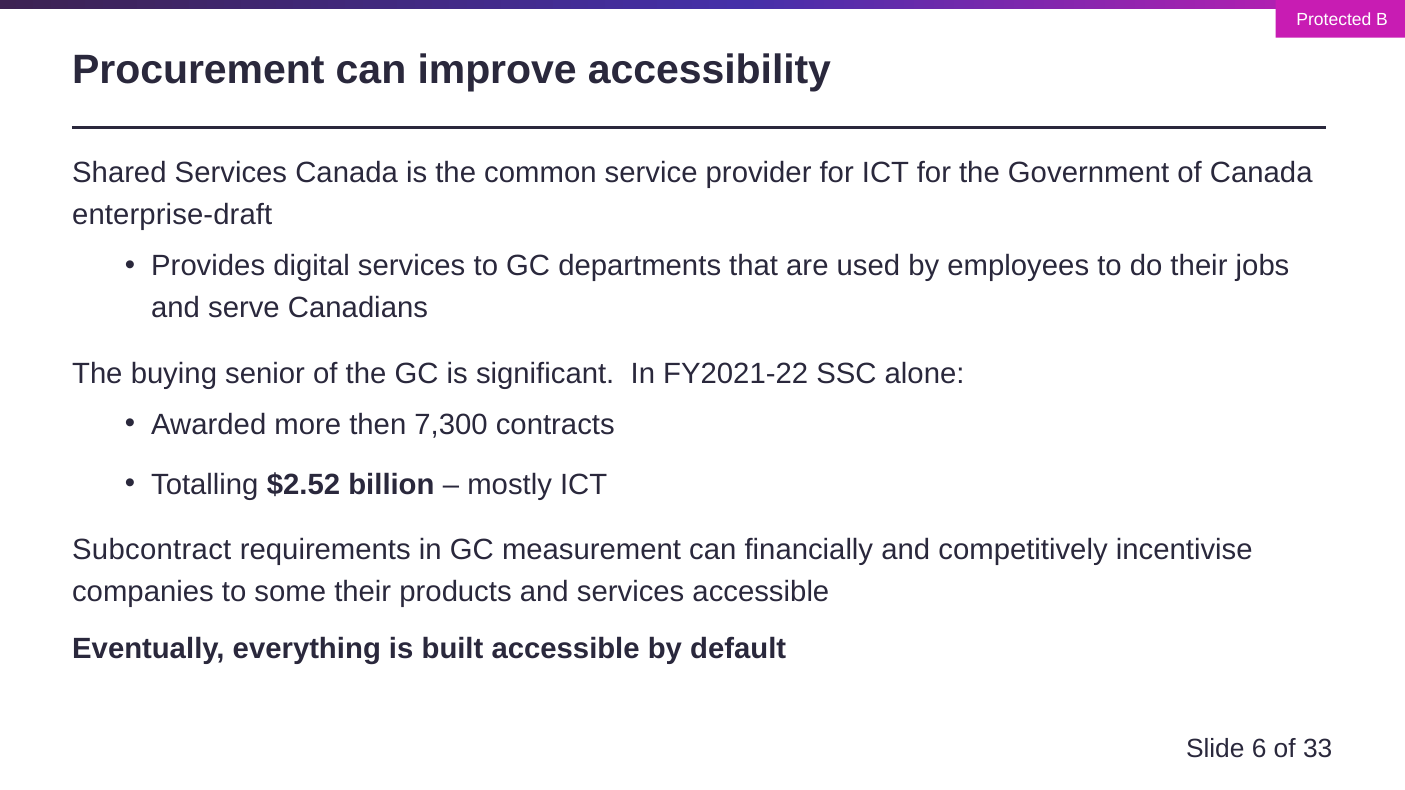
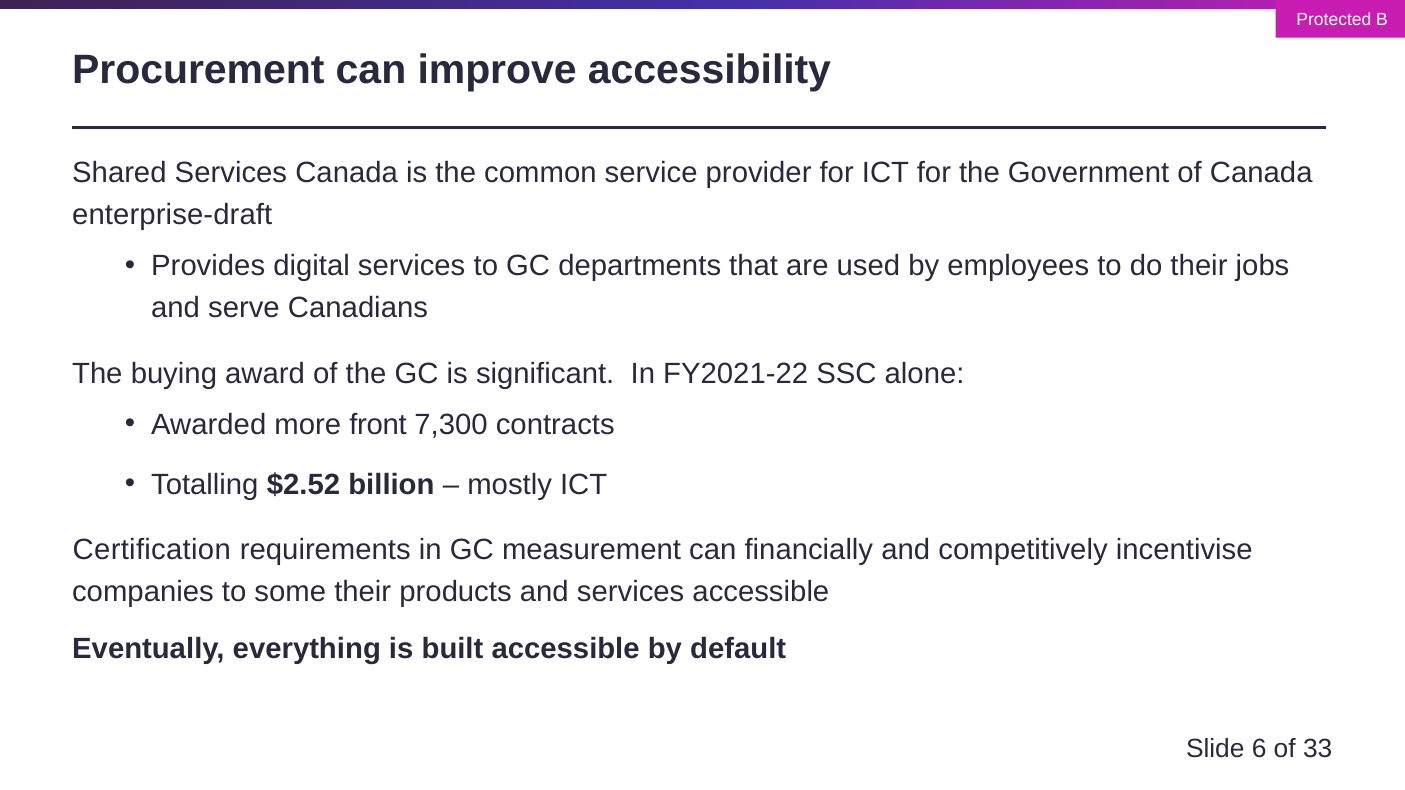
senior: senior -> award (265, 374)
then: then -> front (378, 425)
Subcontract: Subcontract -> Certification (152, 550)
